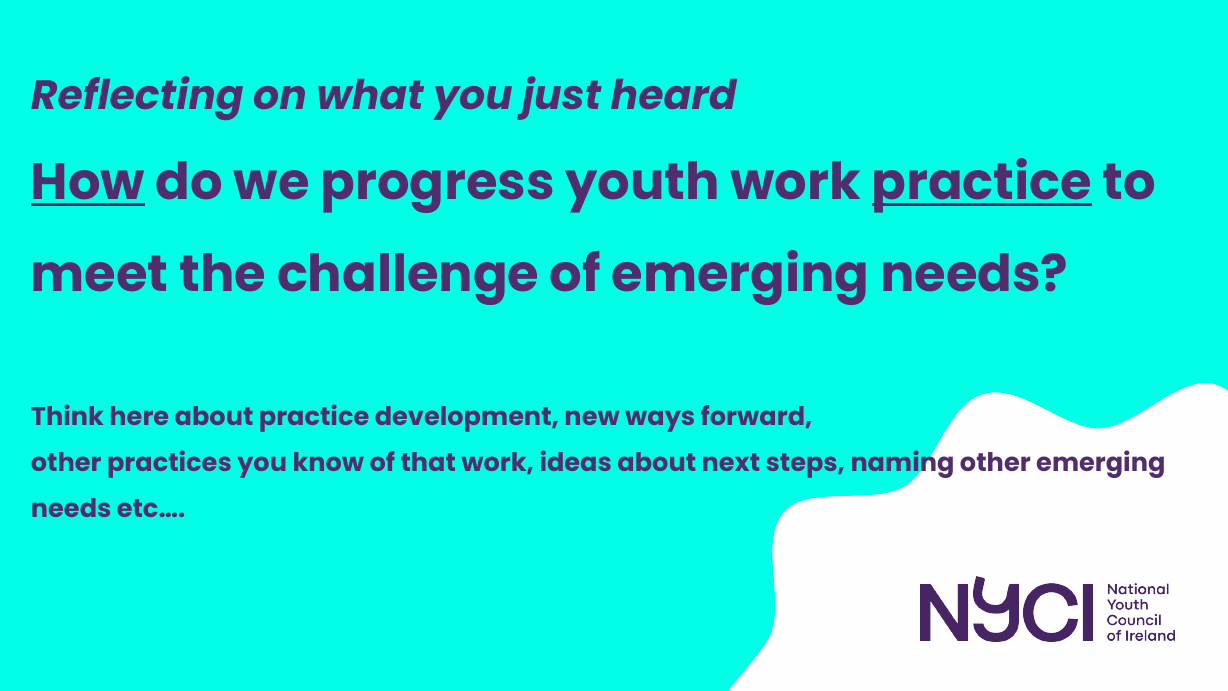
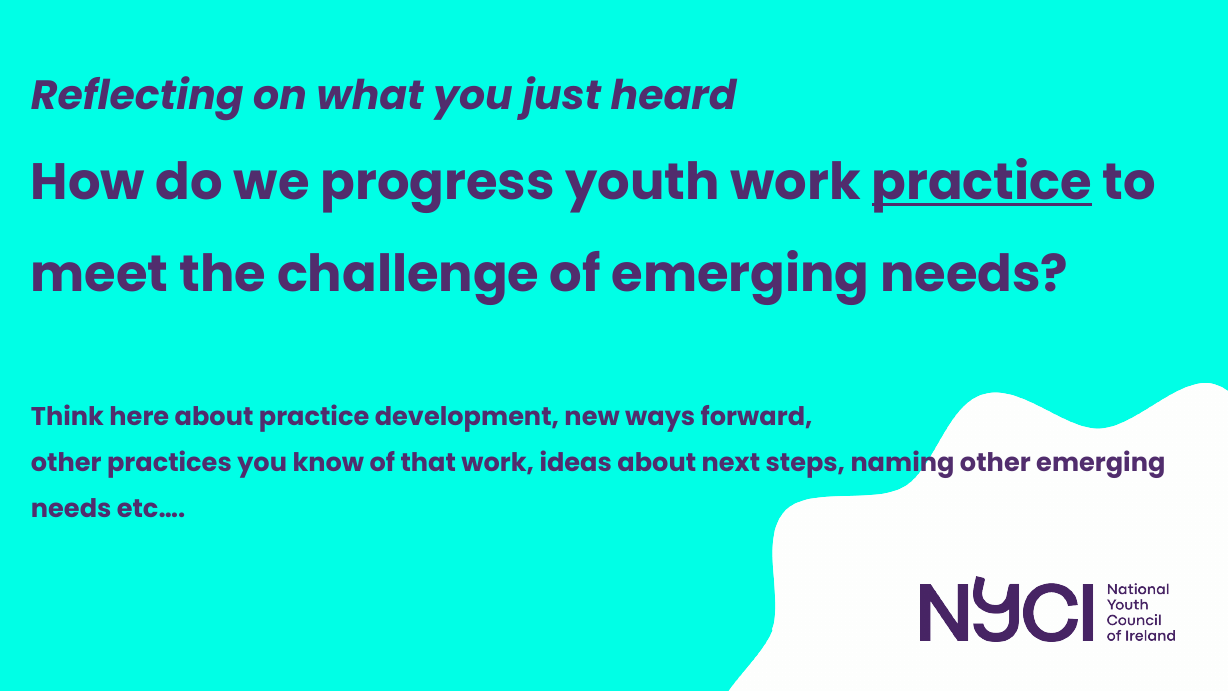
How underline: present -> none (88, 183)
